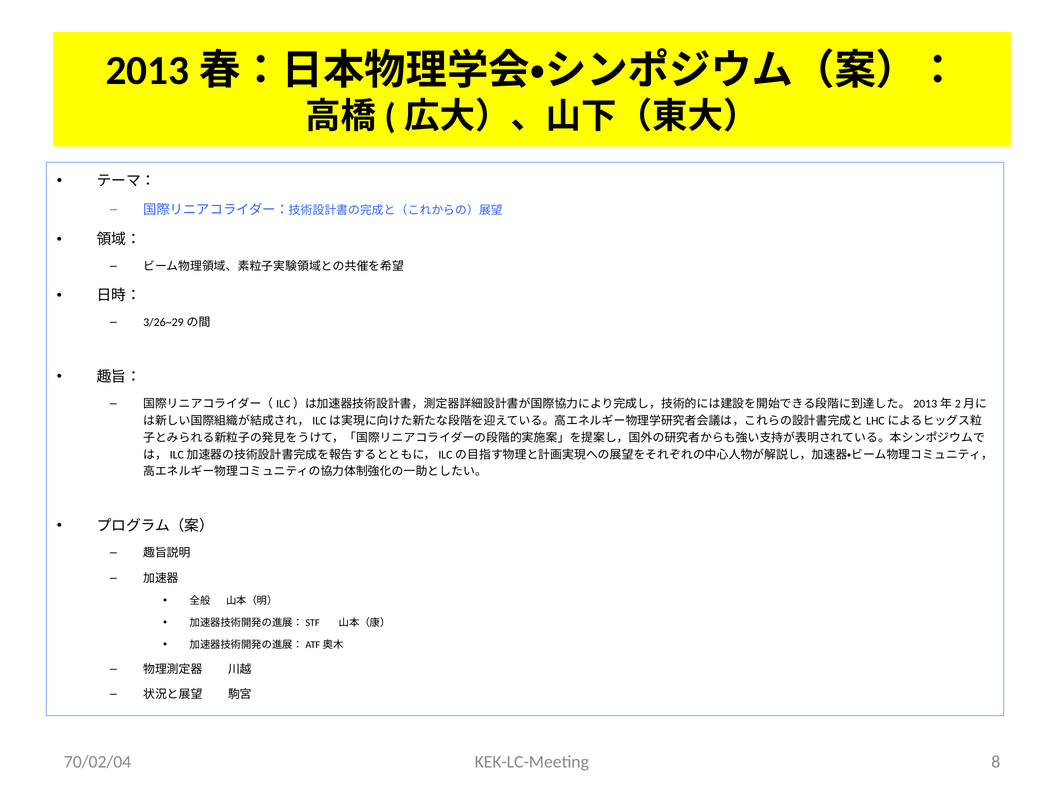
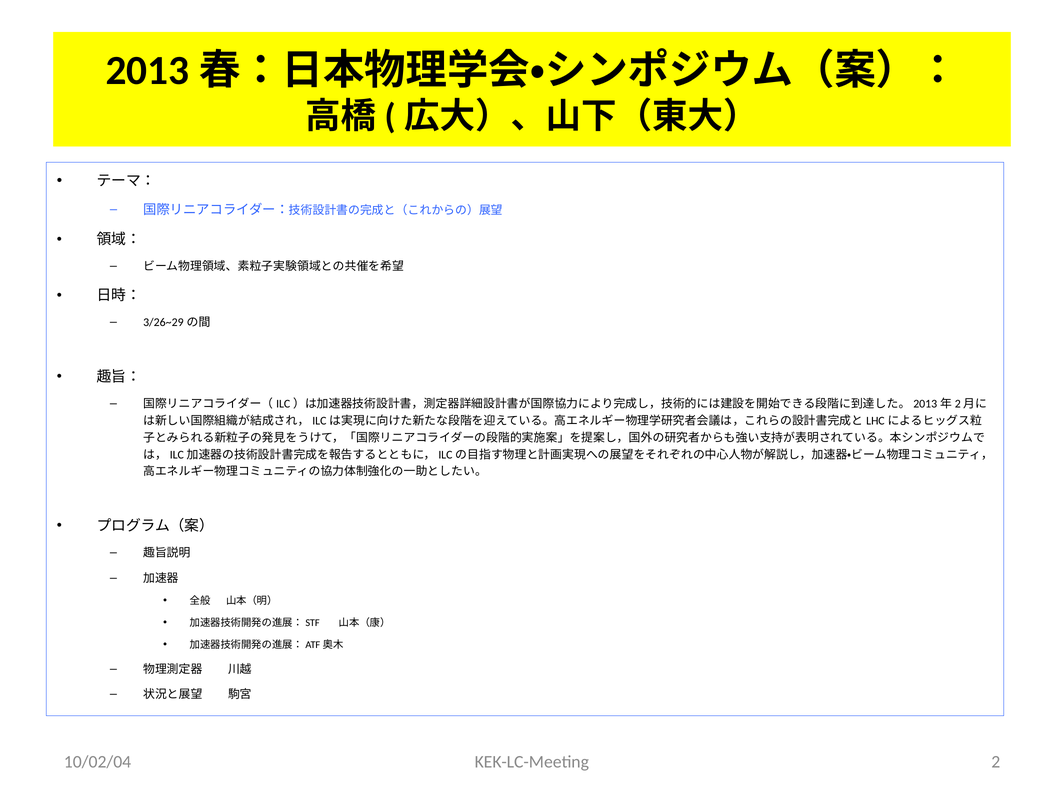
70/02/04: 70/02/04 -> 10/02/04 (98, 762)
8: 8 -> 2 (996, 762)
